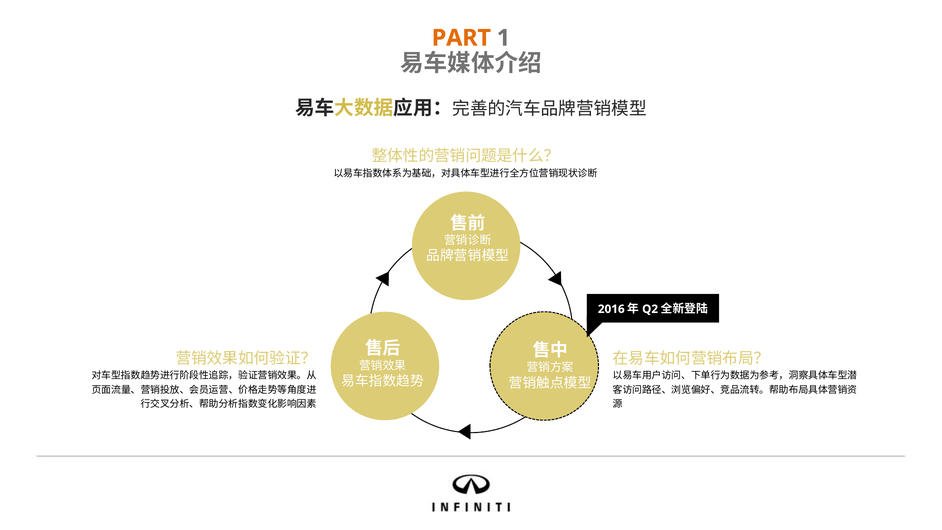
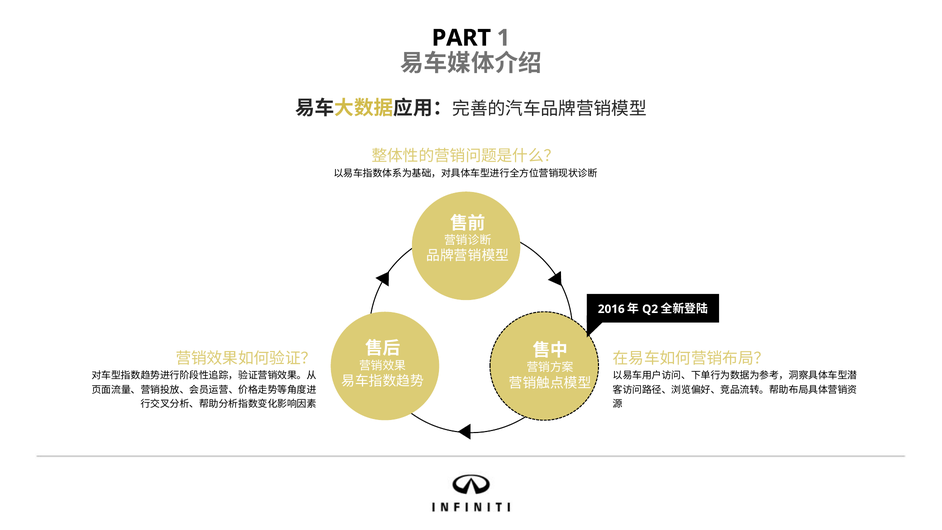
PART colour: orange -> black (461, 38)
